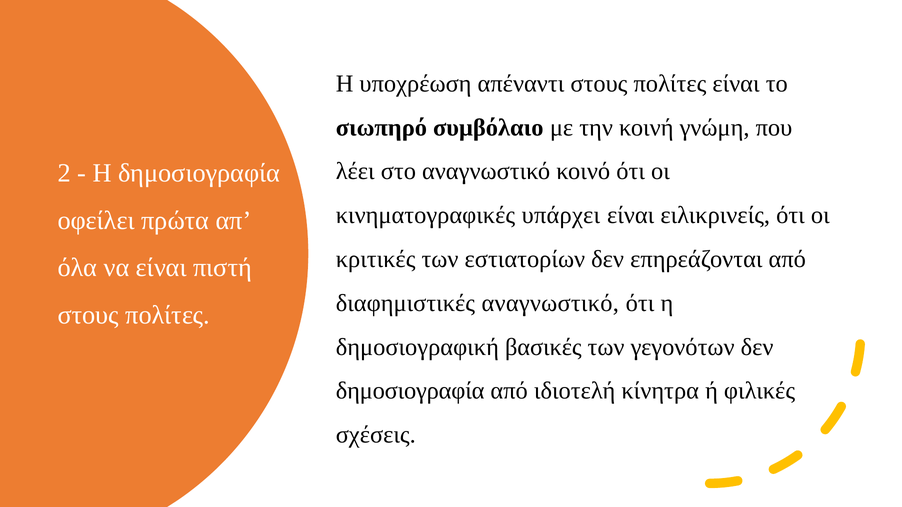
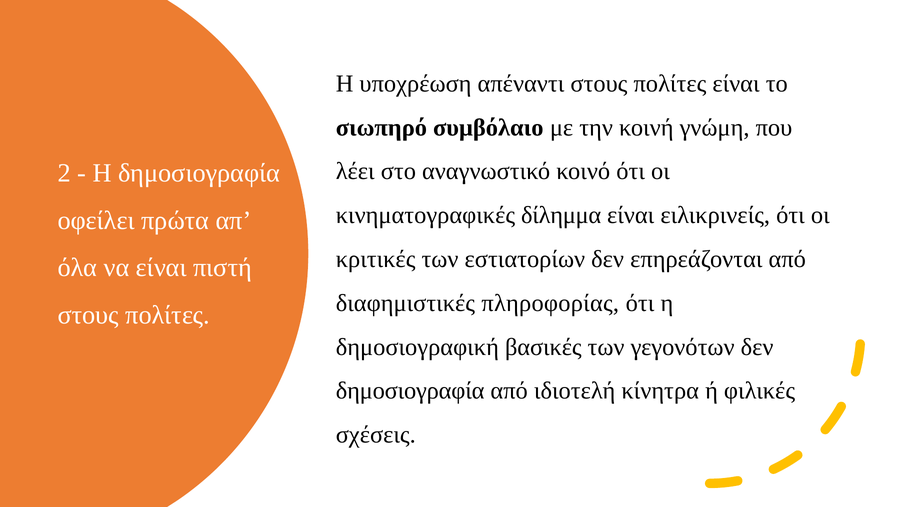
υπάρχει: υπάρχει -> δίλημμα (561, 215)
διαφημιστικές αναγνωστικό: αναγνωστικό -> πληροφορίας (550, 303)
